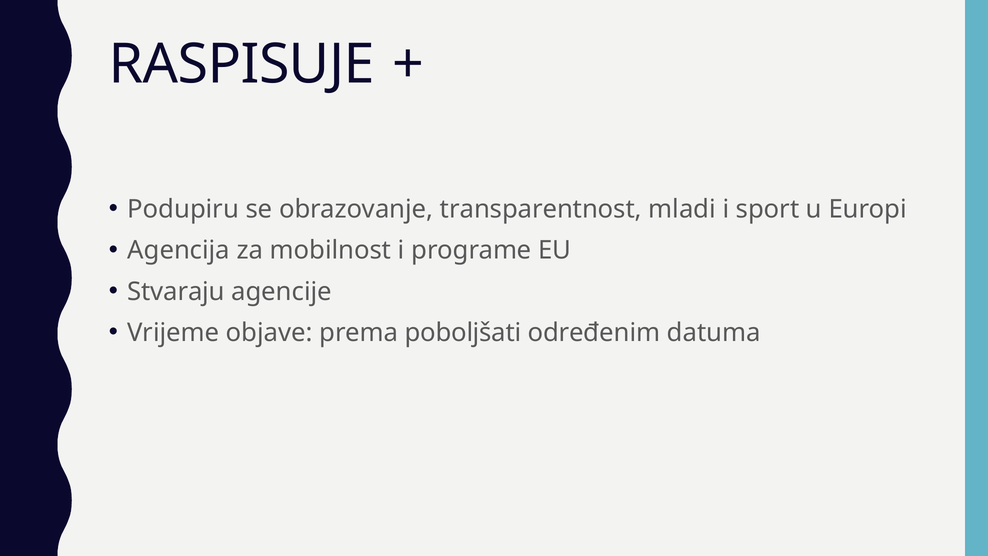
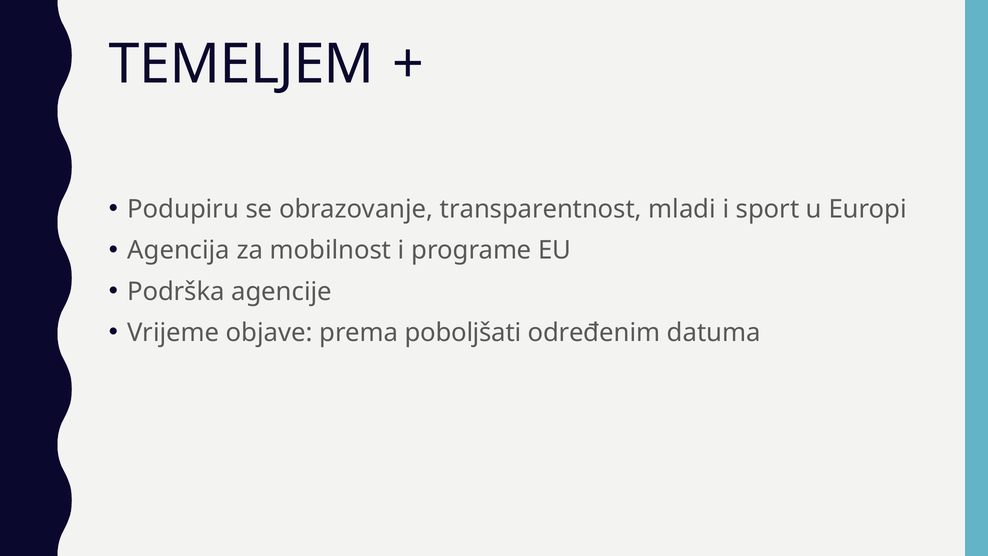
RASPISUJE: RASPISUJE -> TEMELJEM (242, 64)
Stvaraju: Stvaraju -> Podrška (176, 292)
